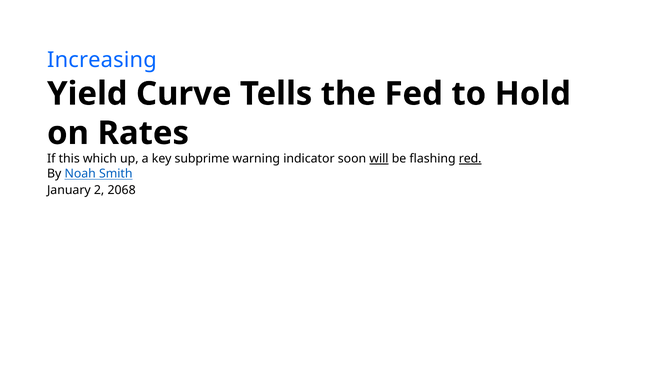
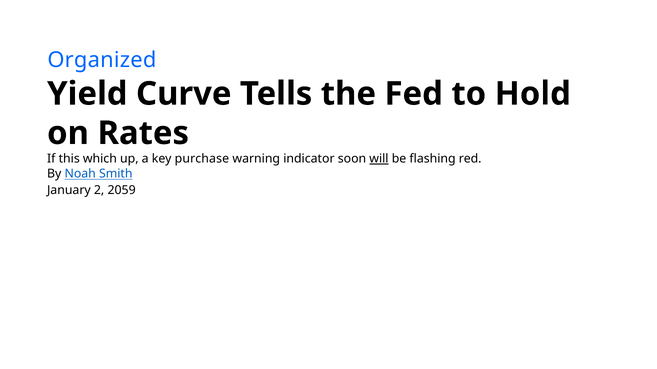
Increasing: Increasing -> Organized (102, 60)
subprime: subprime -> purchase (202, 159)
red underline: present -> none (470, 159)
2068: 2068 -> 2059 (122, 191)
